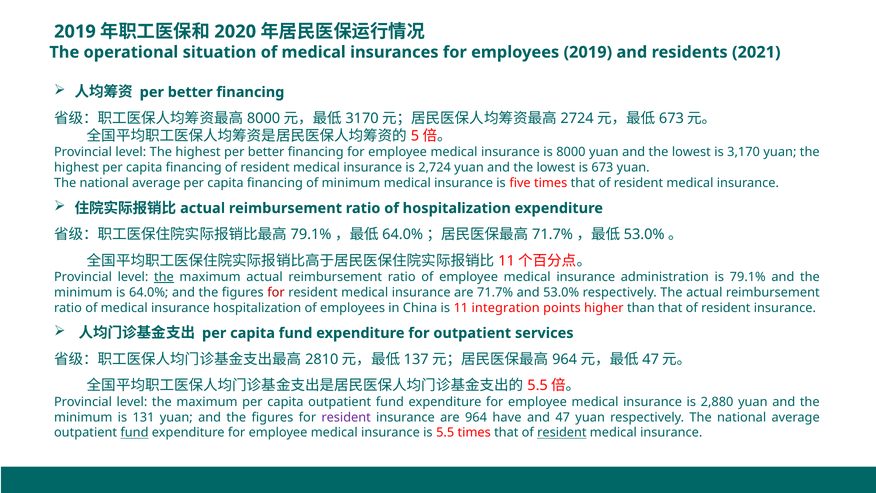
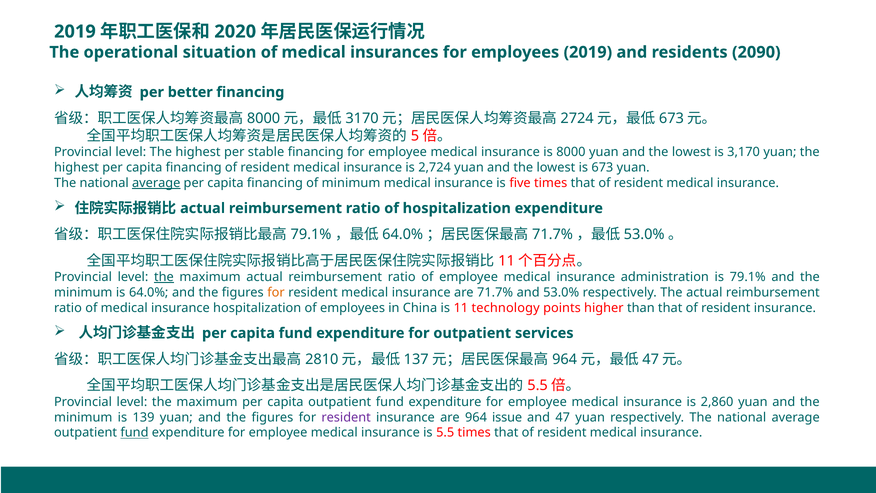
2021: 2021 -> 2090 (756, 52)
highest per better: better -> stable (266, 152)
average underline: none -> present (156, 183)
for colour: red -> orange (276, 292)
integration: integration -> technology (506, 308)
2,880: 2,880 -> 2,860 (717, 402)
131: 131 -> 139 (144, 417)
have: have -> issue (507, 417)
resident underline: present -> none (562, 432)
